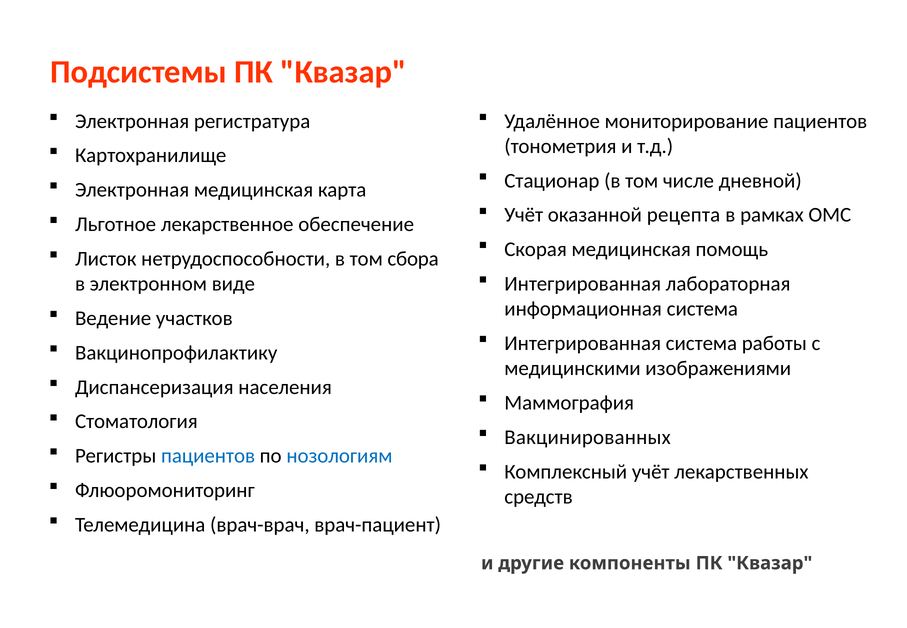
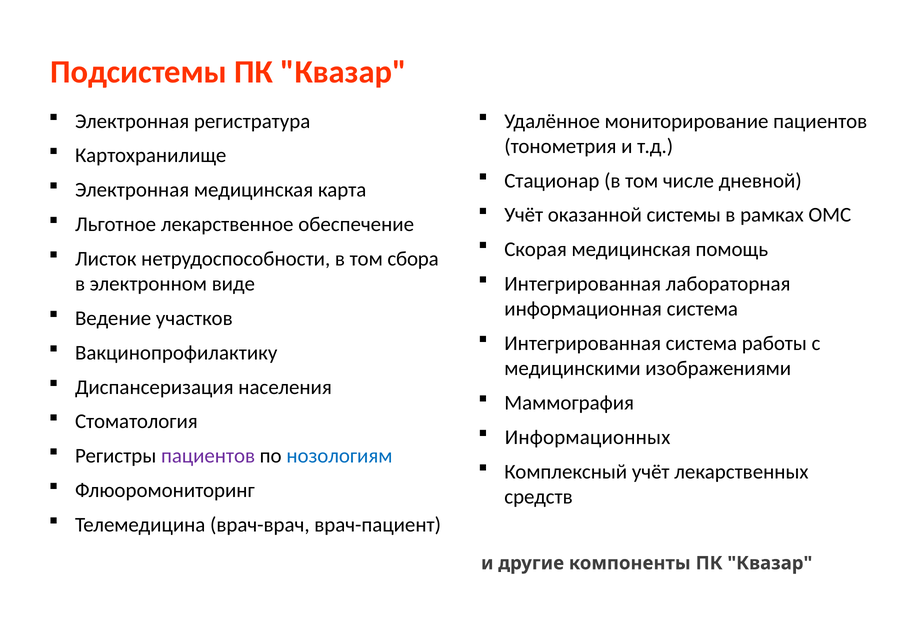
рецепта: рецепта -> системы (684, 215)
Вакцинированных: Вакцинированных -> Информационных (588, 437)
пациентов colour: blue -> purple (208, 456)
